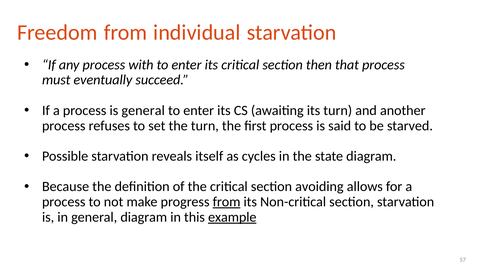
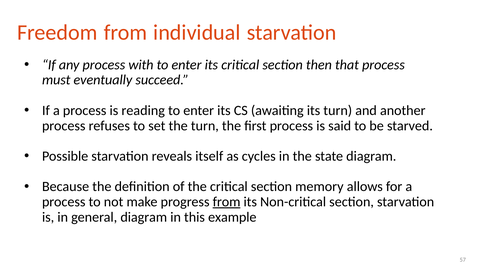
is general: general -> reading (143, 110)
avoiding: avoiding -> memory (319, 186)
example underline: present -> none (232, 217)
